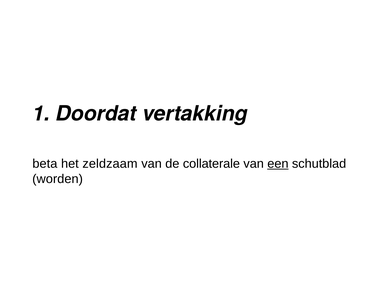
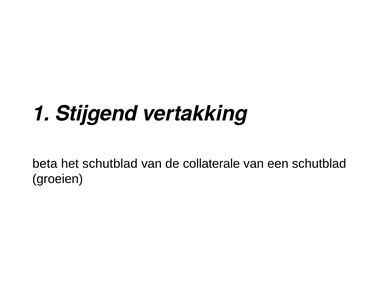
Doordat: Doordat -> Stijgend (96, 114)
het zeldzaam: zeldzaam -> schutblad (110, 164)
een underline: present -> none (278, 164)
worden: worden -> groeien (58, 179)
